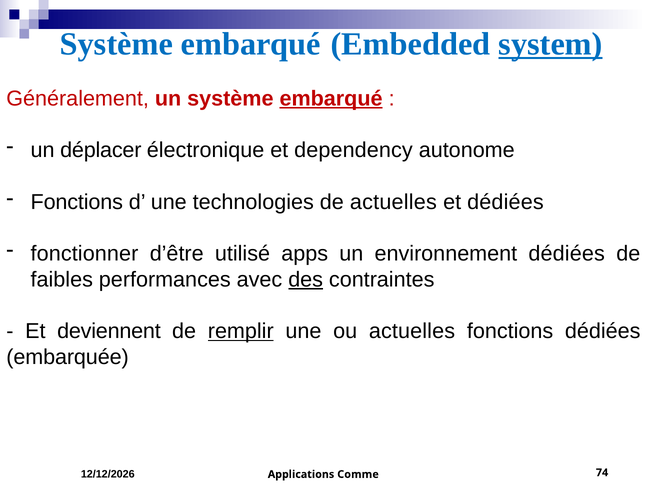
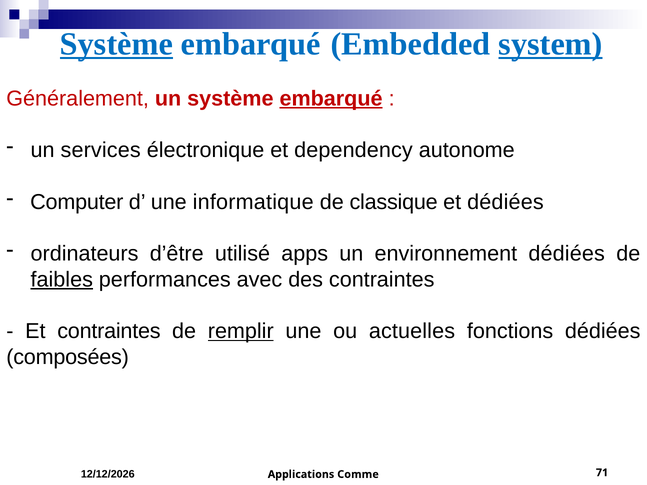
Système underline: none -> present (116, 44)
déplacer: déplacer -> services (101, 150)
Fonctions: Fonctions -> Computer (77, 202)
technologies: technologies -> informatique (253, 202)
de actuelles: actuelles -> classique (394, 202)
fonctionner: fonctionner -> ordinateurs (85, 254)
faibles underline: none -> present (62, 280)
des underline: present -> none (306, 280)
Et deviennent: deviennent -> contraintes (109, 331)
embarquée: embarquée -> composées (68, 357)
74: 74 -> 71 (602, 473)
